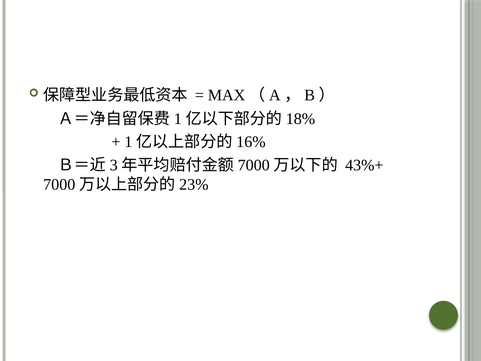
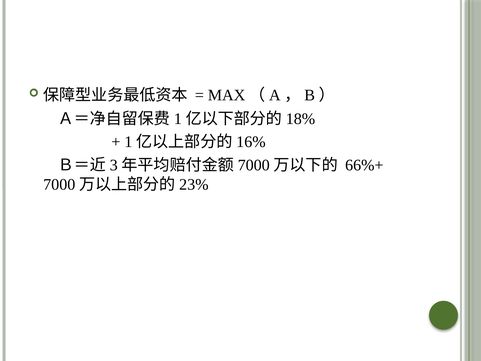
43%+: 43%+ -> 66%+ (364, 165)
